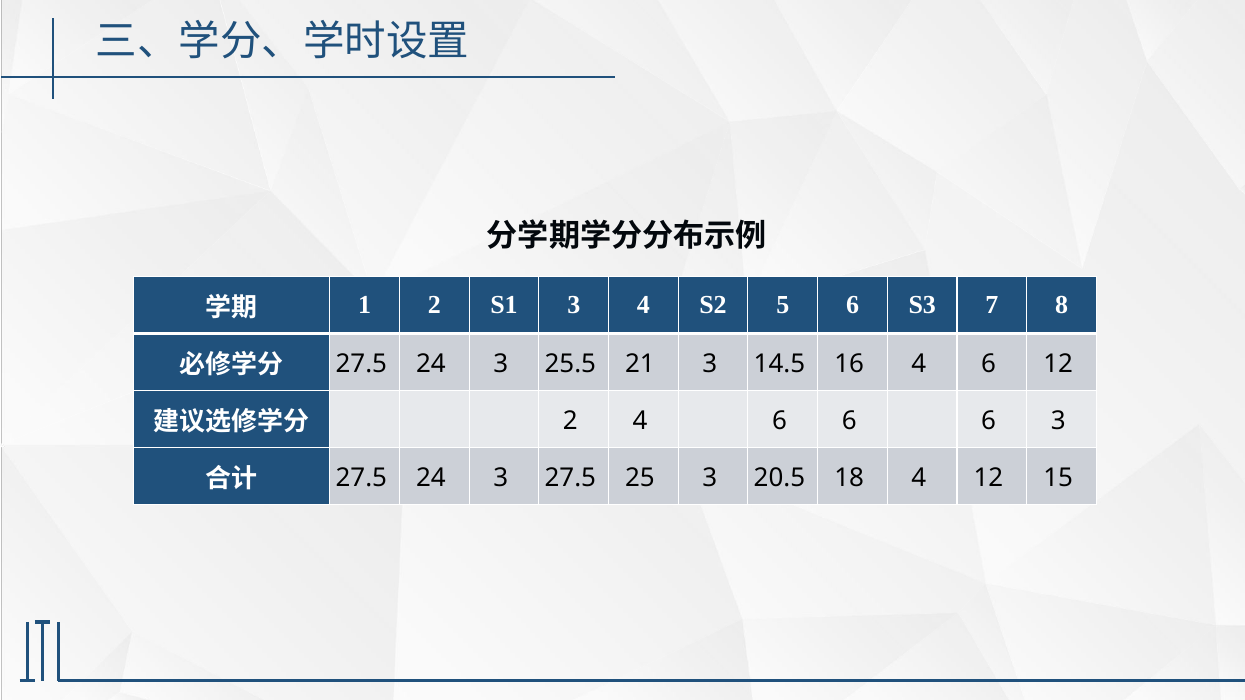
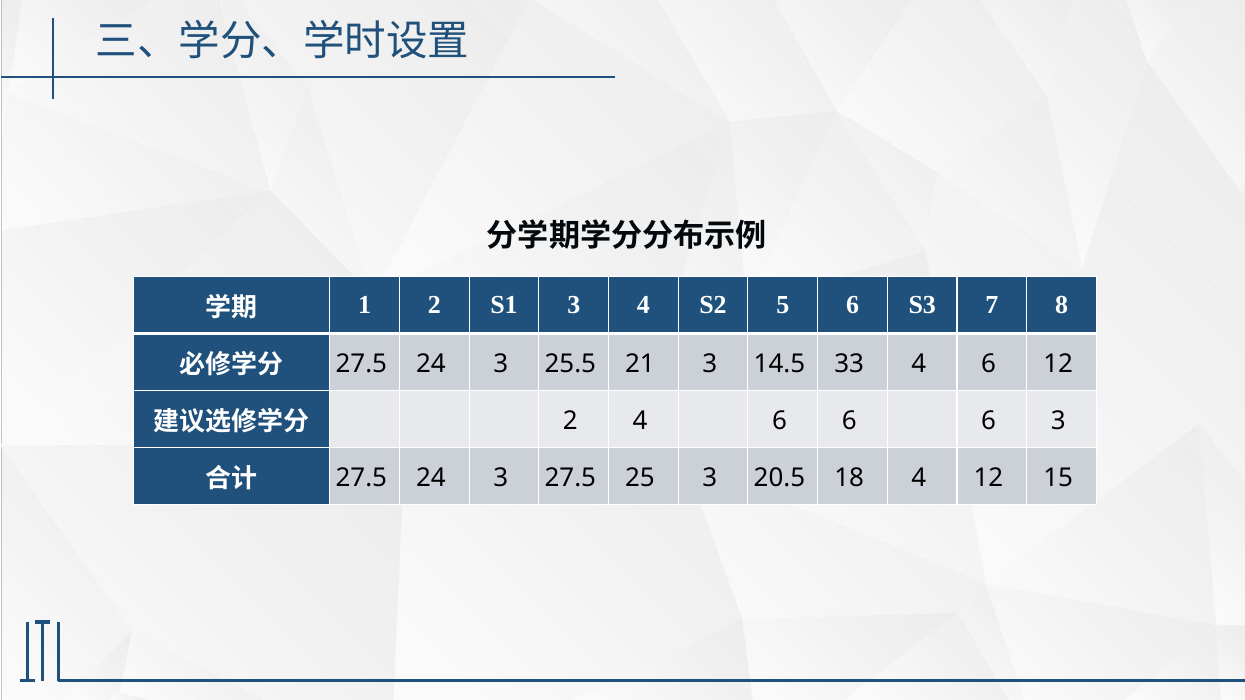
16: 16 -> 33 (849, 364)
